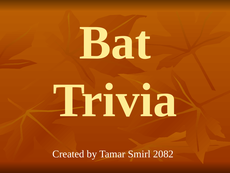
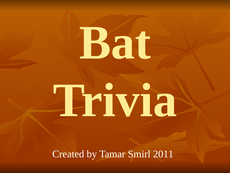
2082: 2082 -> 2011 (163, 154)
